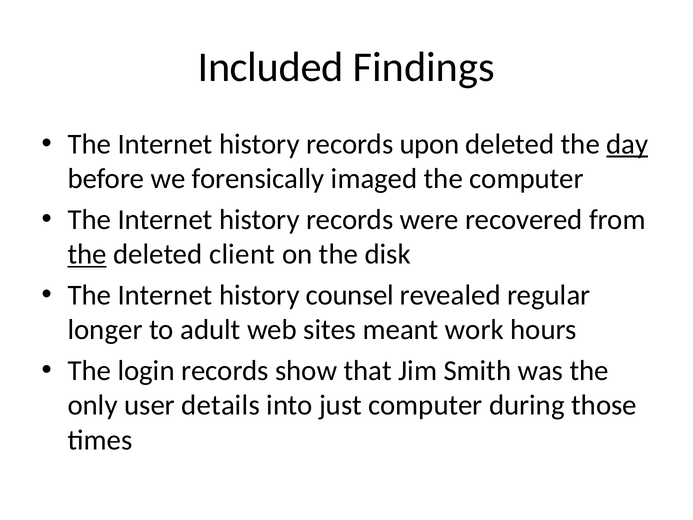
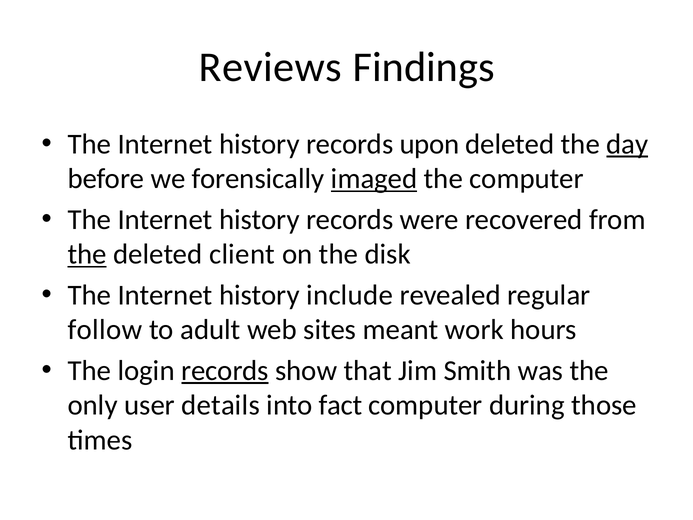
Included: Included -> Reviews (270, 67)
imaged underline: none -> present (374, 179)
counsel: counsel -> include (350, 295)
longer: longer -> follow (105, 330)
records underline: none -> present (225, 370)
just: just -> fact (341, 405)
